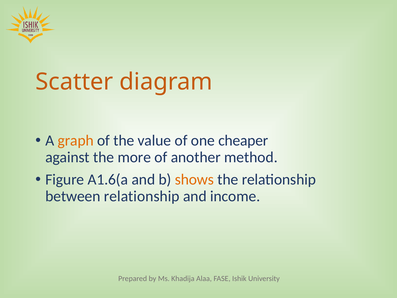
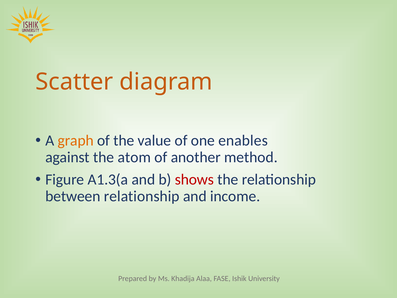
cheaper: cheaper -> enables (243, 140)
more: more -> atom (134, 157)
A1.6(a: A1.6(a -> A1.3(a (108, 179)
shows colour: orange -> red (194, 179)
